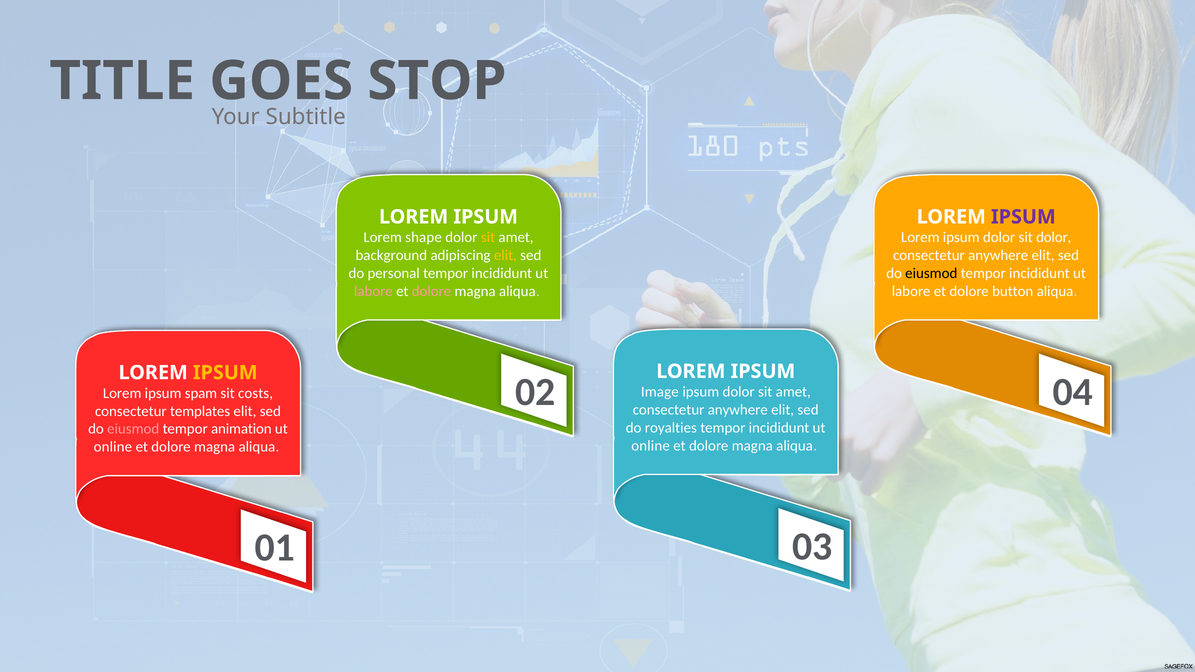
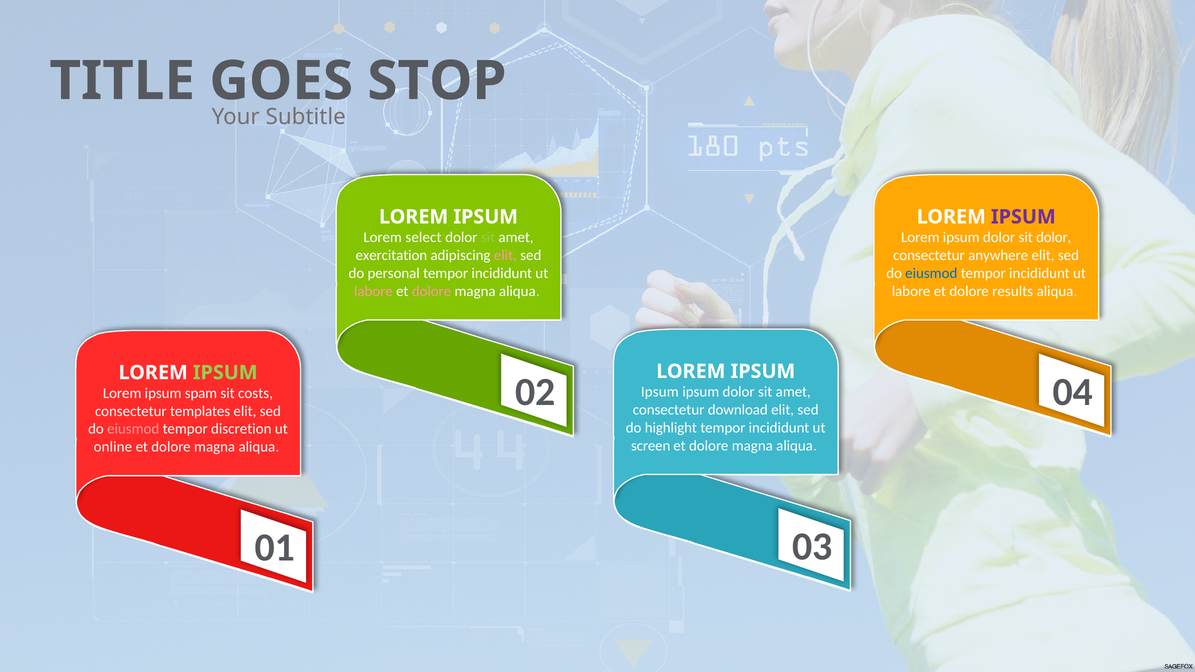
shape: shape -> select (423, 237)
sit colour: yellow -> light green (488, 237)
background: background -> exercitation (391, 255)
elit colour: yellow -> pink (505, 255)
eiusmod colour: black -> blue (931, 273)
button: button -> results (1013, 291)
IPSUM colour: yellow -> light green (225, 373)
Image: Image -> Ipsum (660, 392)
anywhere: anywhere -> download (738, 410)
royalties: royalties -> highlight (671, 428)
animation: animation -> discretion (241, 429)
online: online -> screen (651, 446)
